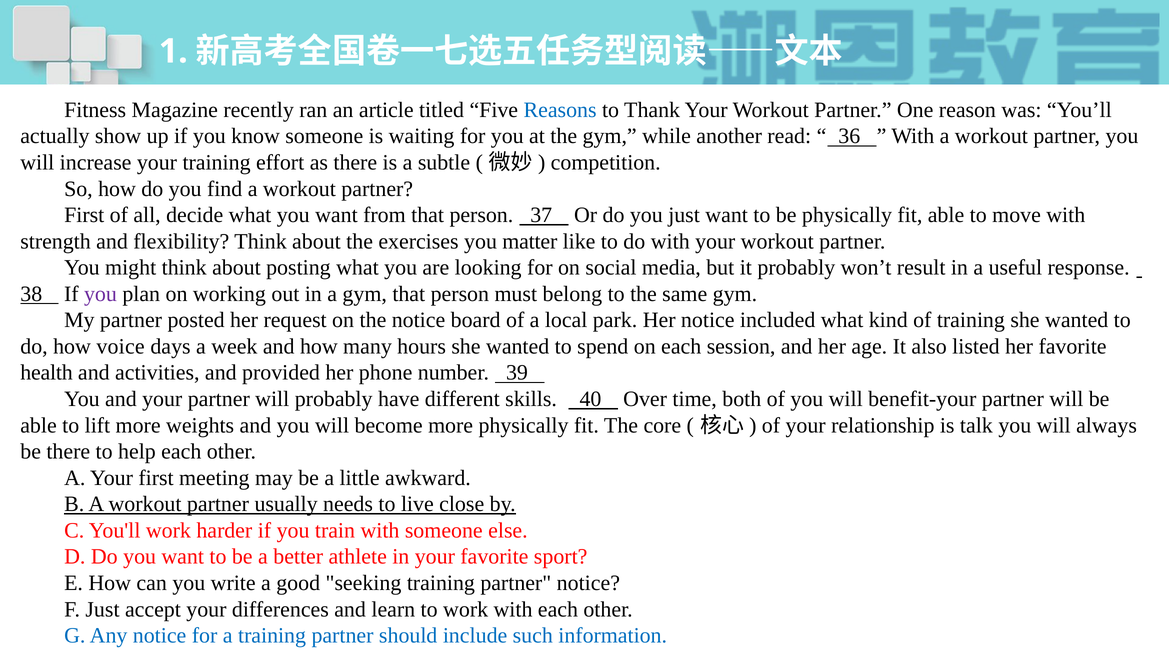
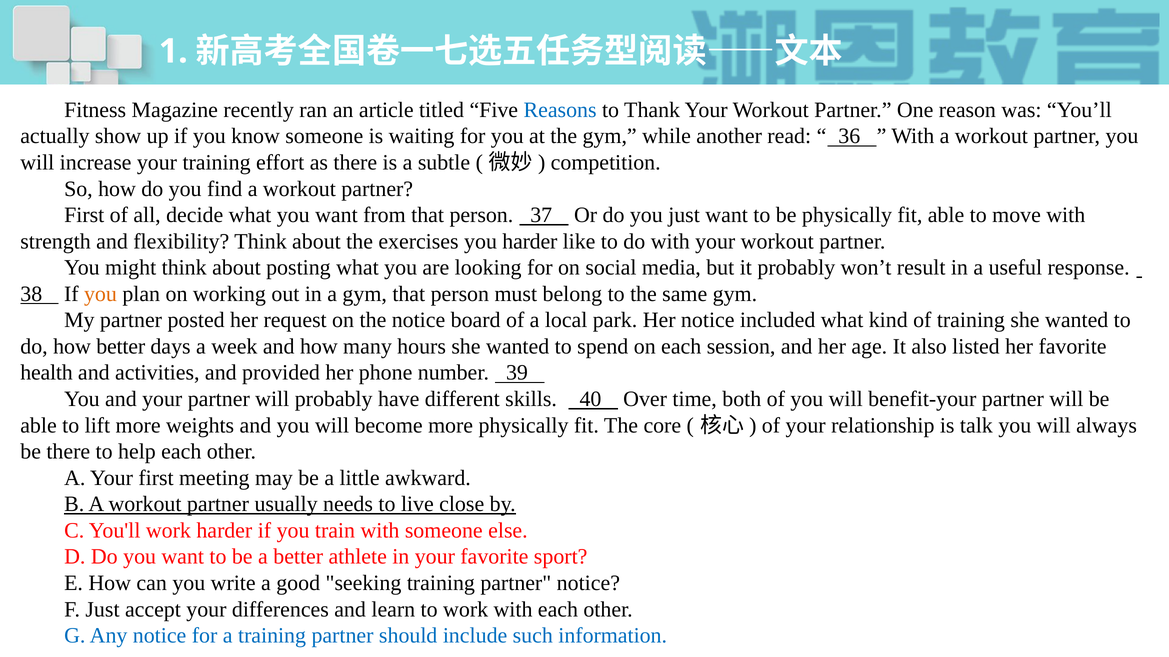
you matter: matter -> harder (530, 242)
you colour: purple -> orange (100, 294)
how voice: voice -> better (121, 347)
